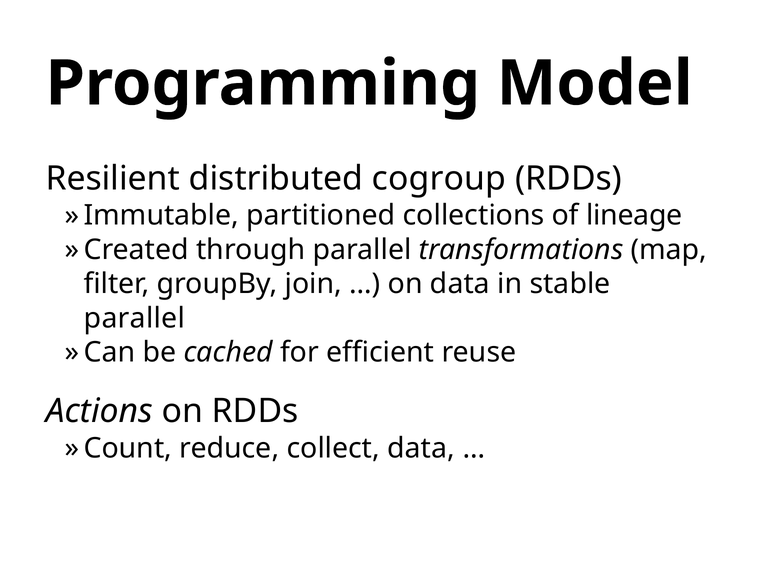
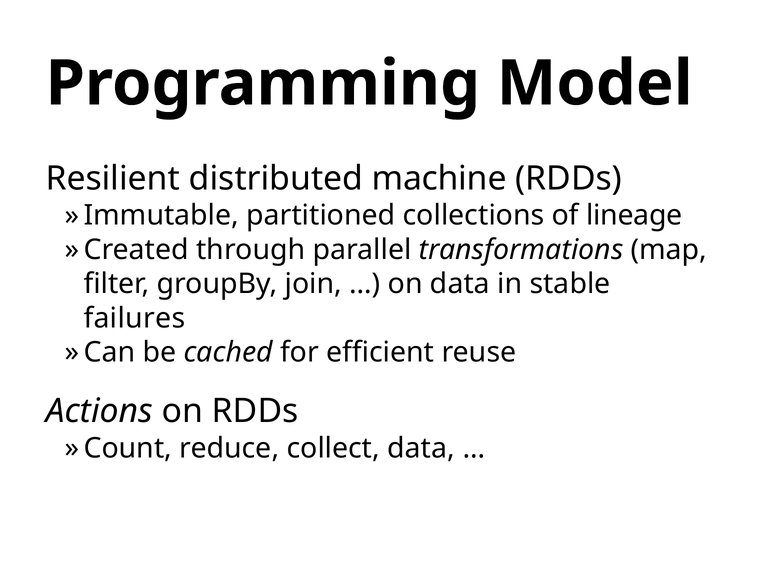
cogroup: cogroup -> machine (439, 178)
parallel: parallel -> failures (134, 318)
